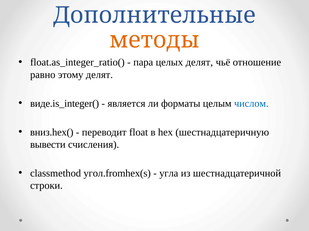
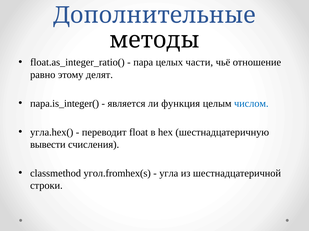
методы colour: orange -> black (154, 40)
целых делят: делят -> части (199, 63)
виде.is_integer(: виде.is_integer( -> пара.is_integer( (65, 104)
форматы: форматы -> функция (181, 104)
вниз.hex(: вниз.hex( -> угла.hex( (52, 133)
